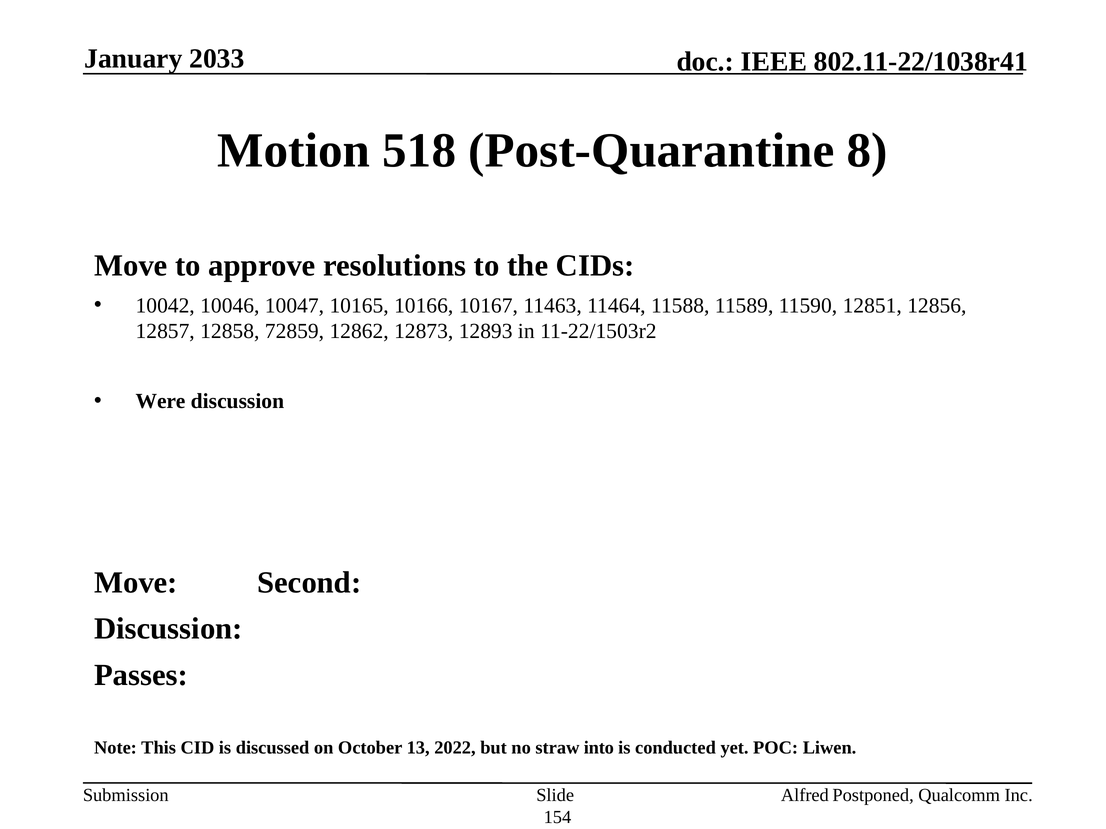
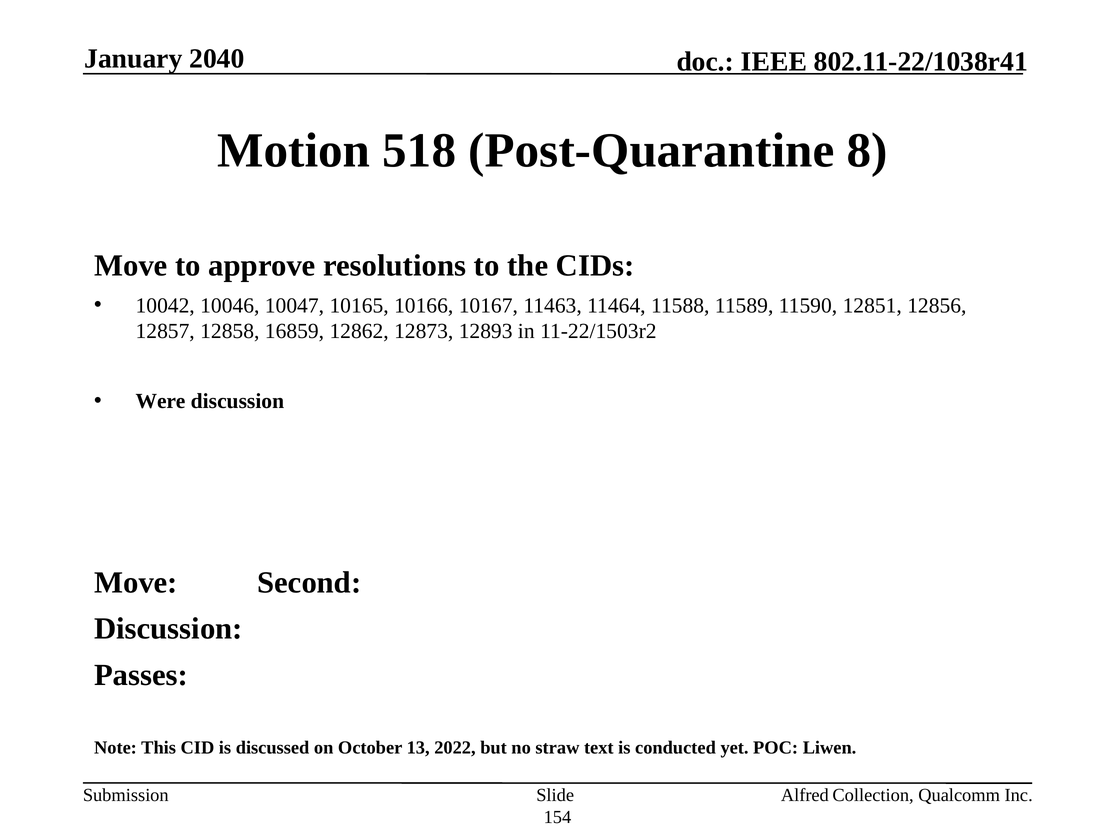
2033: 2033 -> 2040 (217, 59)
72859: 72859 -> 16859 (294, 332)
into: into -> text (599, 748)
Postponed: Postponed -> Collection (873, 796)
